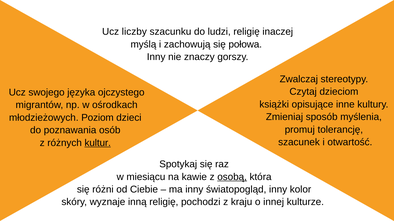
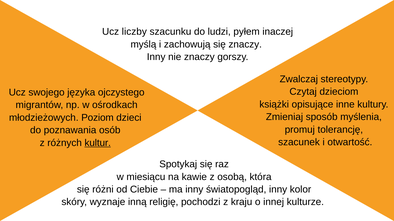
ludzi religię: religię -> pyłem (247, 32)
się połowa: połowa -> znaczy (245, 44)
osobą underline: present -> none (232, 177)
